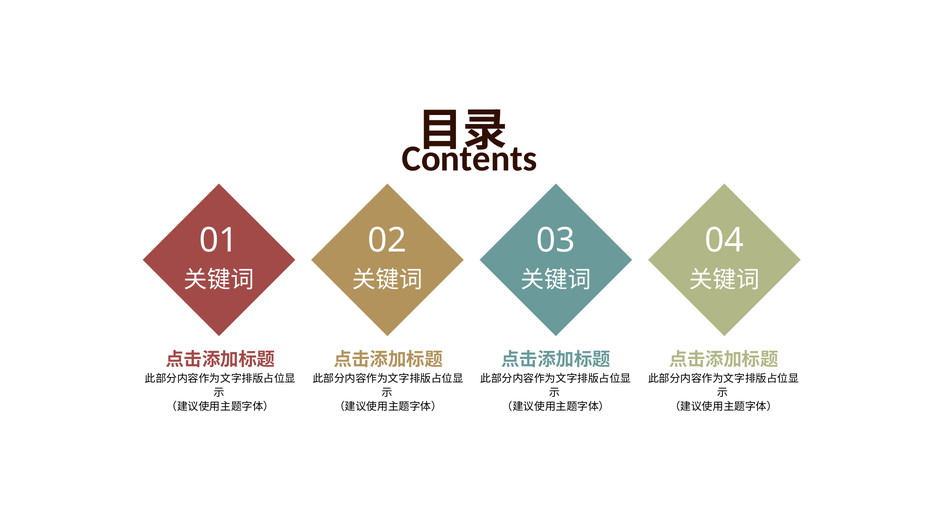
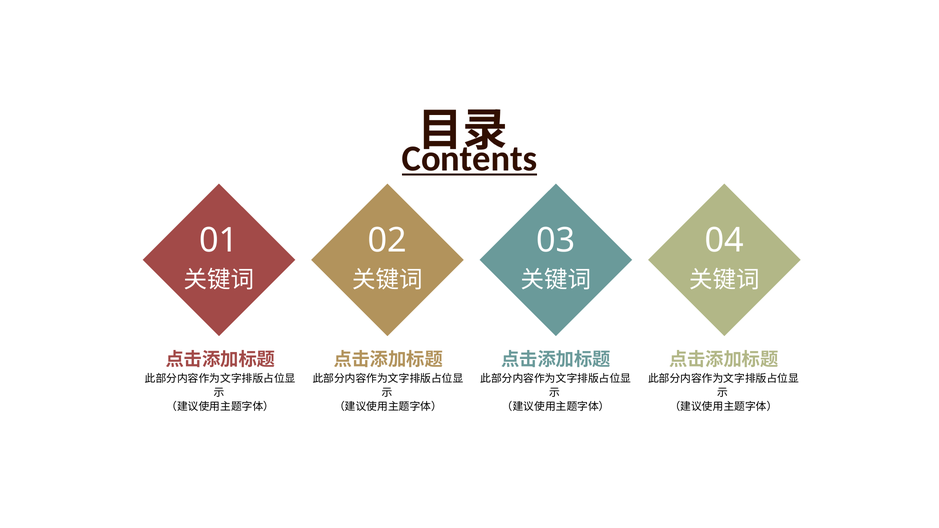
Contents underline: none -> present (469, 159)
